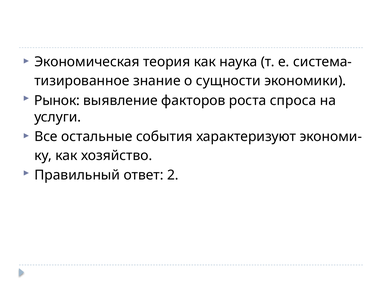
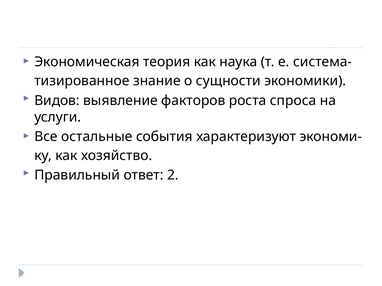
Рынок: Рынок -> Видов (57, 101)
